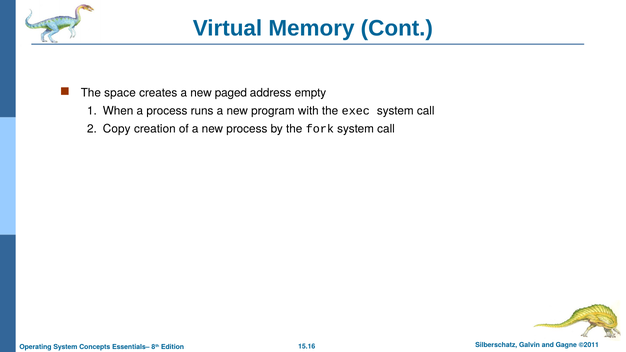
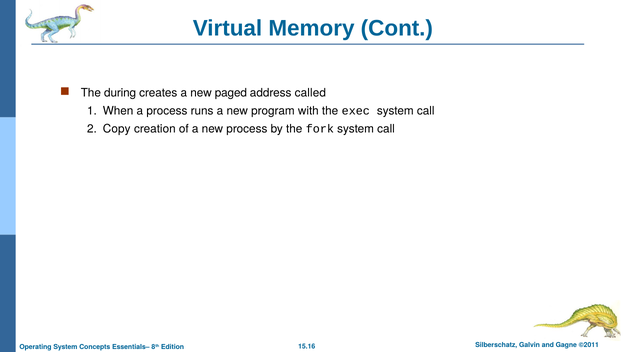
space: space -> during (120, 93)
empty: empty -> called (310, 93)
